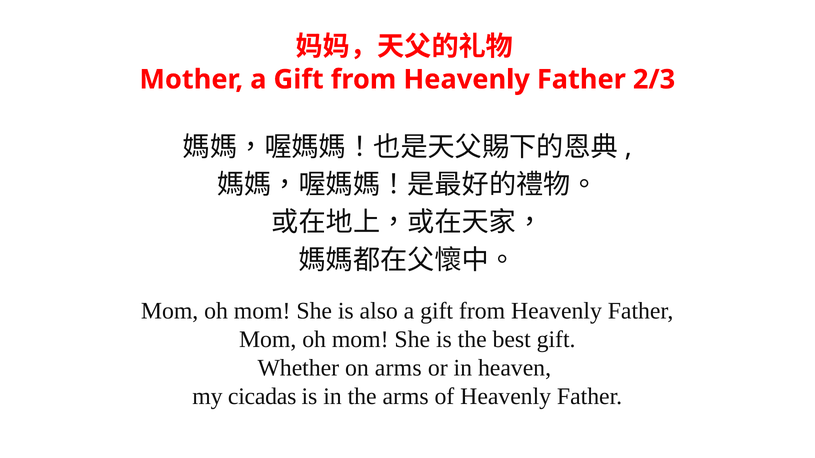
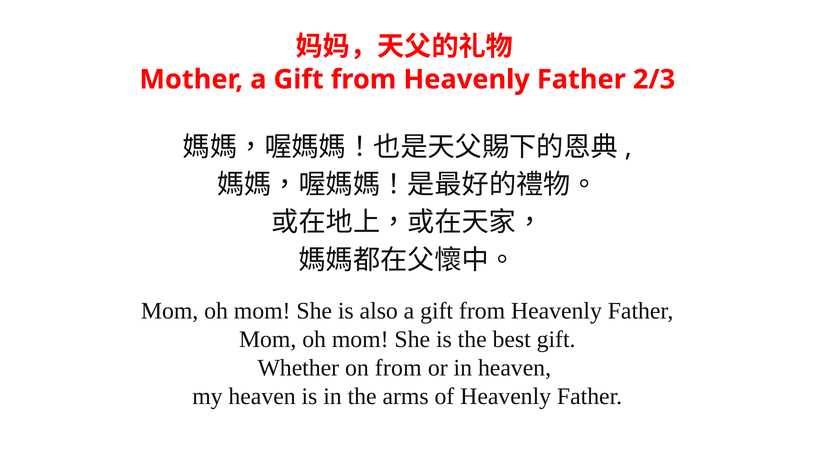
on arms: arms -> from (398, 368)
my cicadas: cicadas -> heaven (262, 397)
